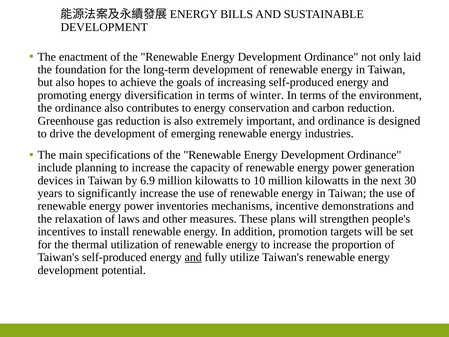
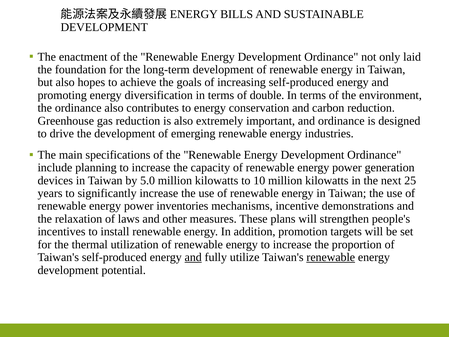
winter: winter -> double (267, 95)
6.9: 6.9 -> 5.0 (148, 180)
30: 30 -> 25 (410, 180)
renewable underline: none -> present (331, 257)
